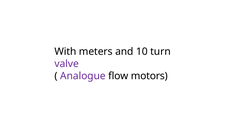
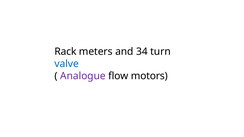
With: With -> Rack (65, 52)
10: 10 -> 34 (142, 52)
valve colour: purple -> blue (67, 64)
